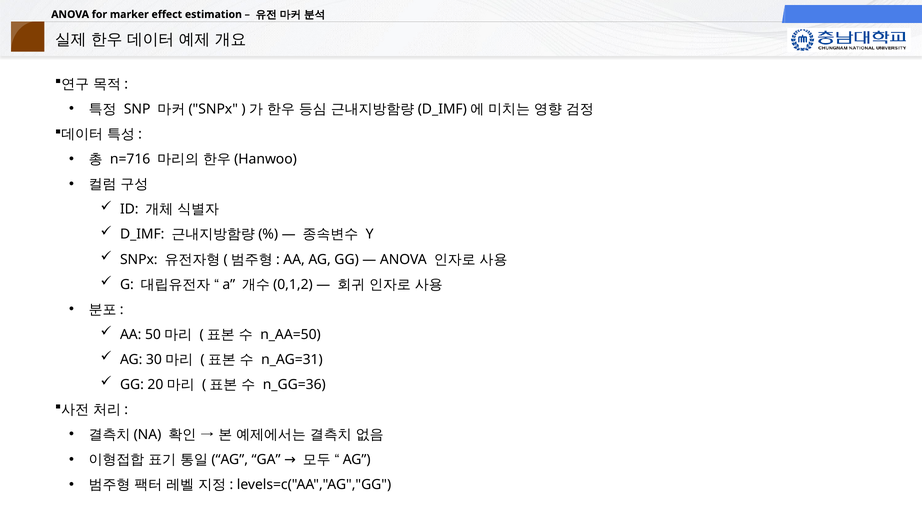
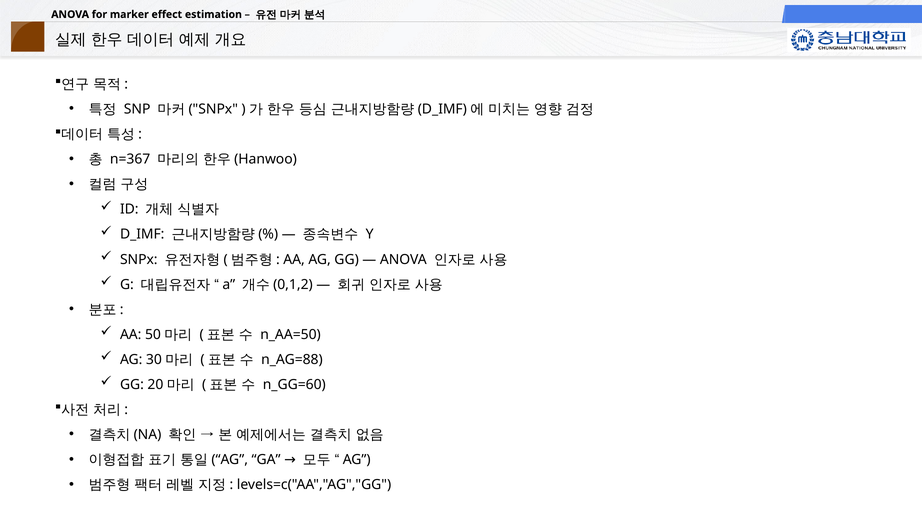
n=716: n=716 -> n=367 (130, 159)
n_AG=31: n_AG=31 -> n_AG=88 (292, 360)
n_GG=36: n_GG=36 -> n_GG=60 (294, 385)
